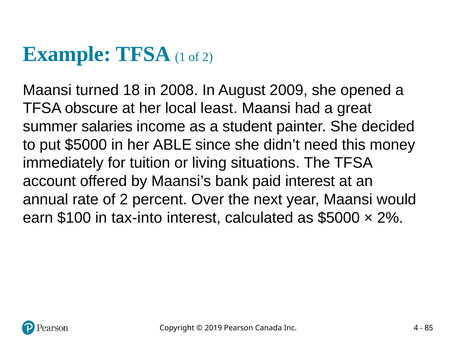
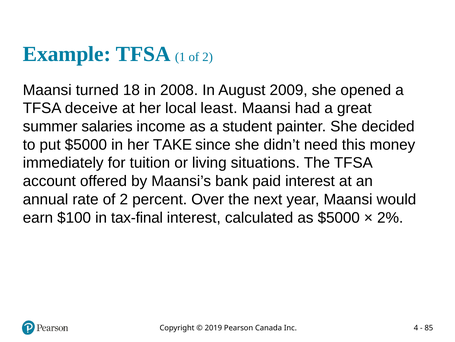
obscure: obscure -> deceive (91, 108)
ABLE: ABLE -> TAKE (173, 144)
tax-into: tax-into -> tax-final (137, 217)
